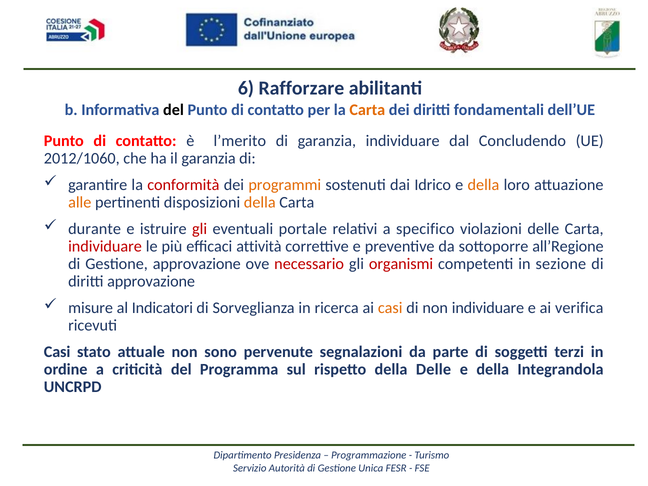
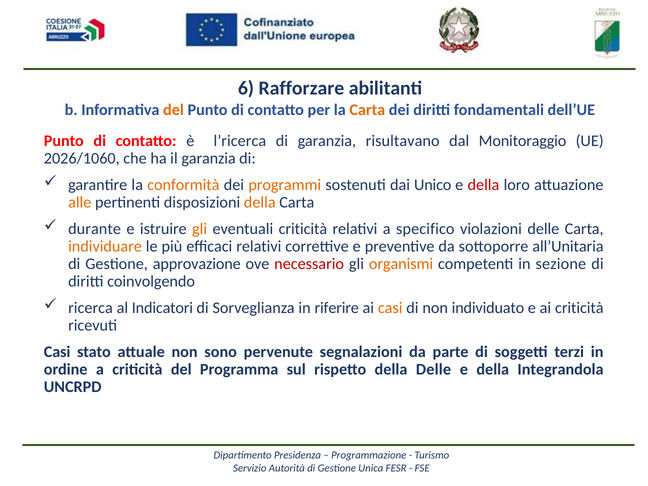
del colour: black -> orange (173, 110)
l’merito: l’merito -> l’ricerca (240, 141)
garanzia individuare: individuare -> risultavano (403, 141)
Concludendo: Concludendo -> Monitoraggio (523, 141)
2012/1060: 2012/1060 -> 2026/1060 (82, 158)
conformità colour: red -> orange (183, 185)
Idrico: Idrico -> Unico (433, 185)
della colour: orange -> red (483, 185)
gli colour: red -> orange (200, 229)
eventuali portale: portale -> criticità (303, 229)
individuare colour: red -> orange (105, 246)
efficaci attività: attività -> relativi (259, 246)
all’Regione: all’Regione -> all’Unitaria (568, 246)
organismi colour: red -> orange (401, 264)
diritti approvazione: approvazione -> coinvolgendo (151, 281)
misure: misure -> ricerca (91, 308)
ricerca: ricerca -> riferire (337, 308)
non individuare: individuare -> individuato (488, 308)
ai verifica: verifica -> criticità (579, 308)
